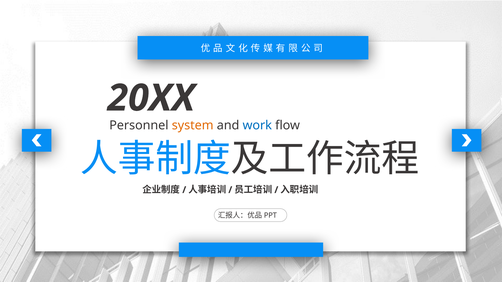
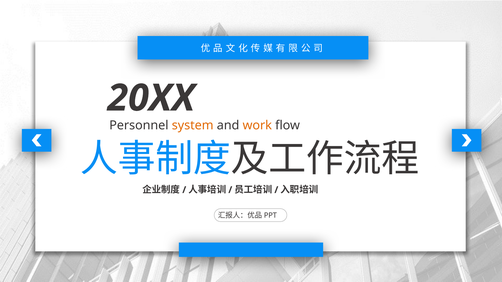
work colour: blue -> orange (257, 126)
